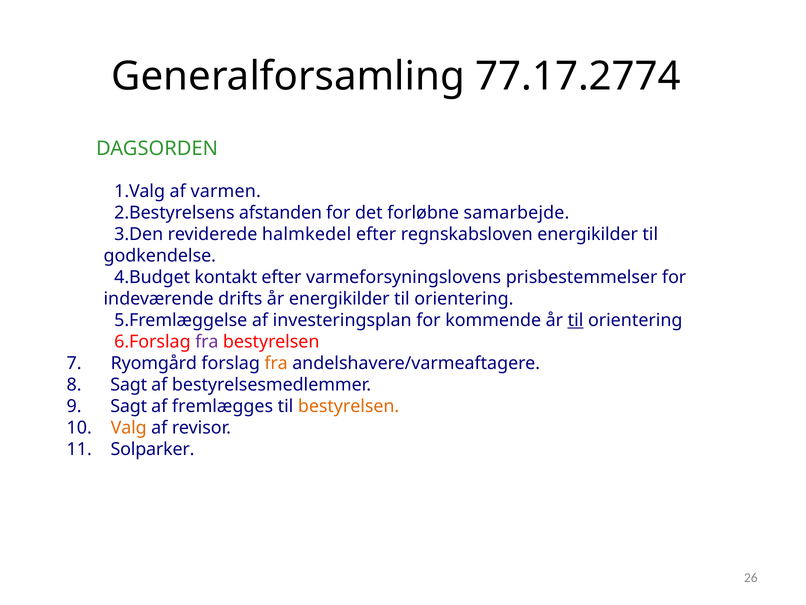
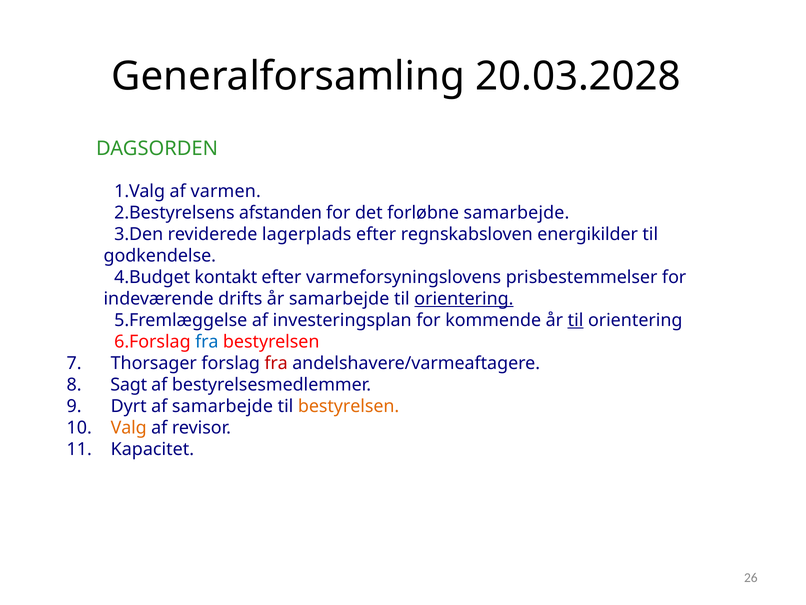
77.17.2774: 77.17.2774 -> 20.03.2028 (578, 76)
halmkedel: halmkedel -> lagerplads (307, 234)
år energikilder: energikilder -> samarbejde (339, 299)
orientering underline: none -> present (464, 299)
fra colour: purple -> blue (207, 342)
Ryomgård: Ryomgård -> Thorsager (154, 363)
fra colour: orange -> red (276, 363)
Sagt: Sagt -> Dyrt (129, 406)
af fremlægges: fremlægges -> samarbejde (222, 406)
Solparker: Solparker -> Kapacitet (152, 449)
